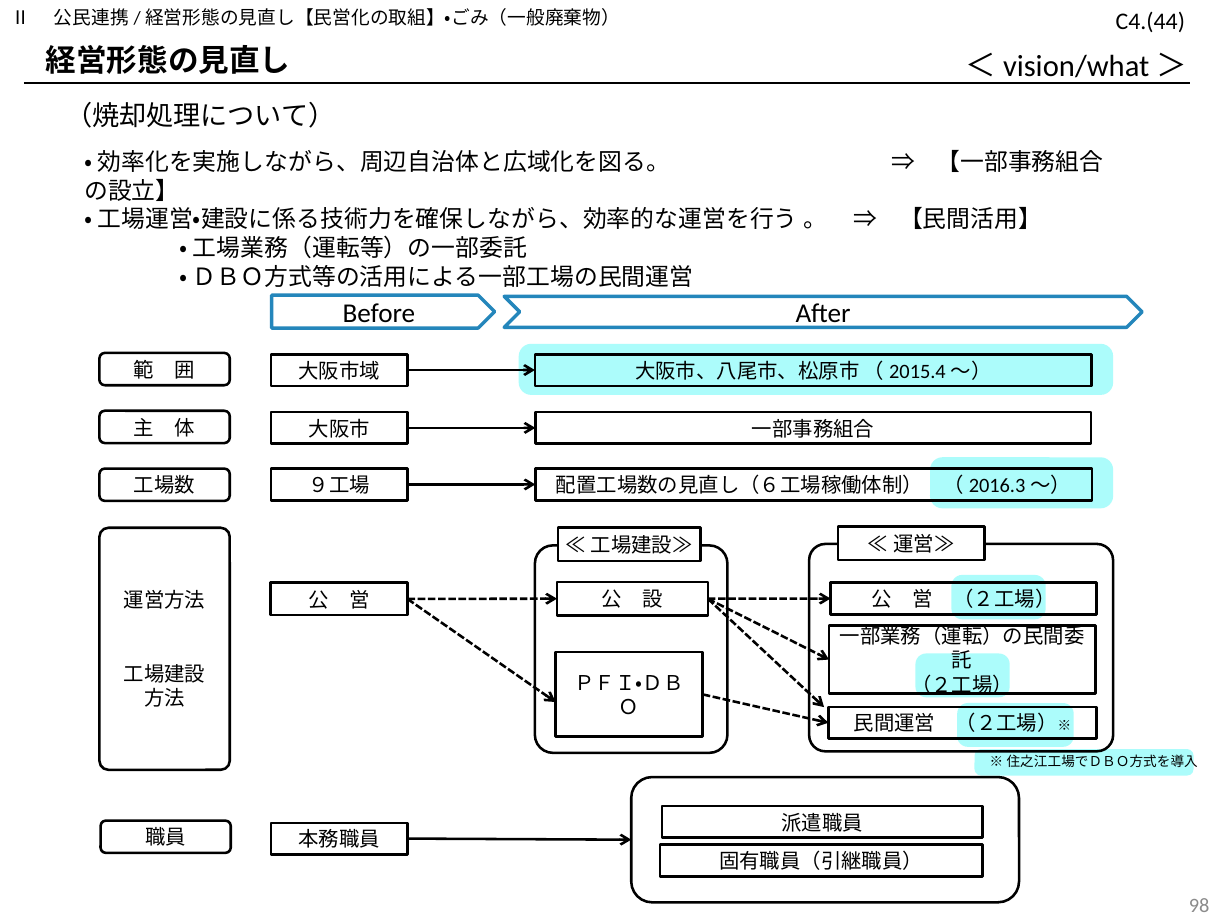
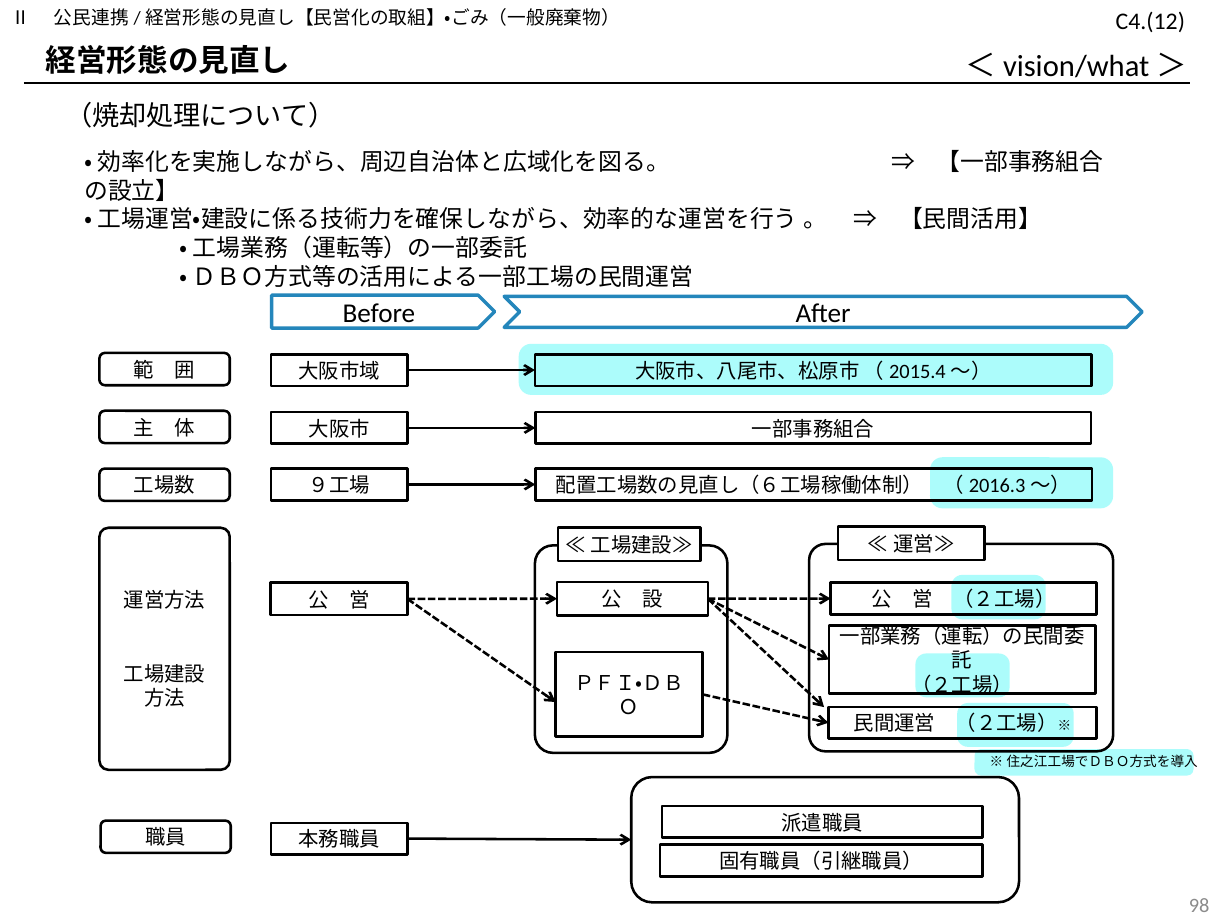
C4.(44: C4.(44 -> C4.(12 (1150, 22)
